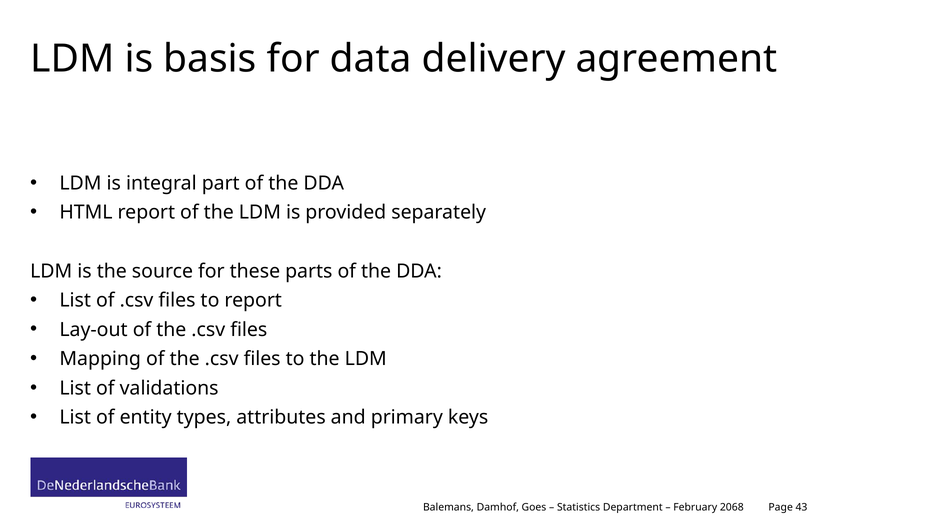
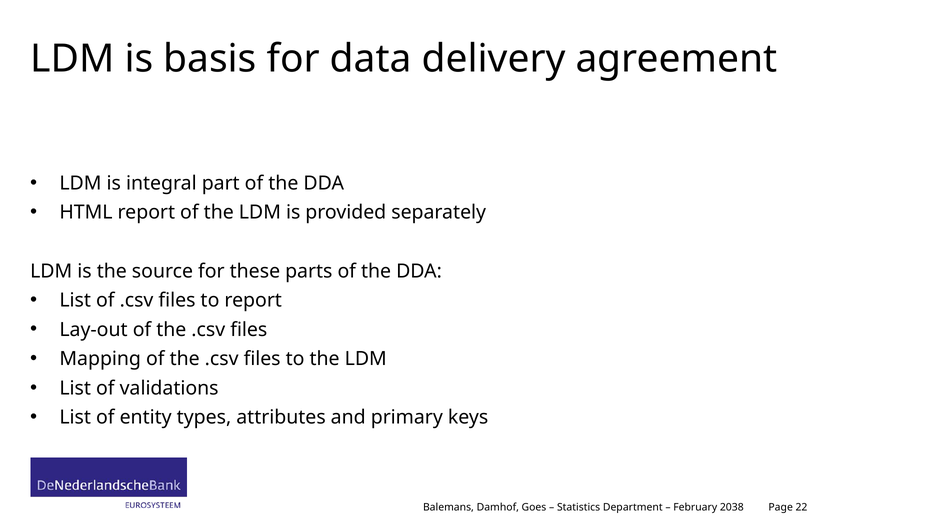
2068: 2068 -> 2038 (732, 507)
43: 43 -> 22 (802, 507)
